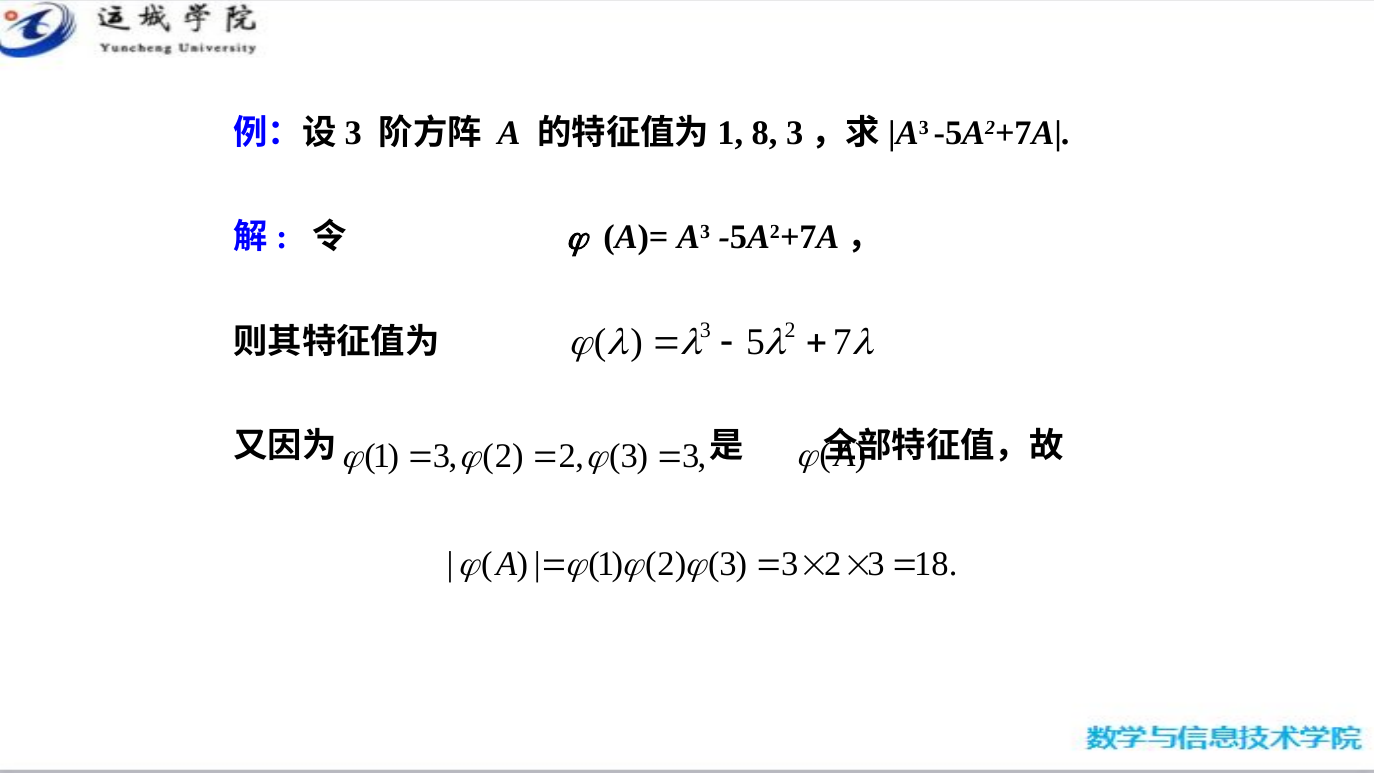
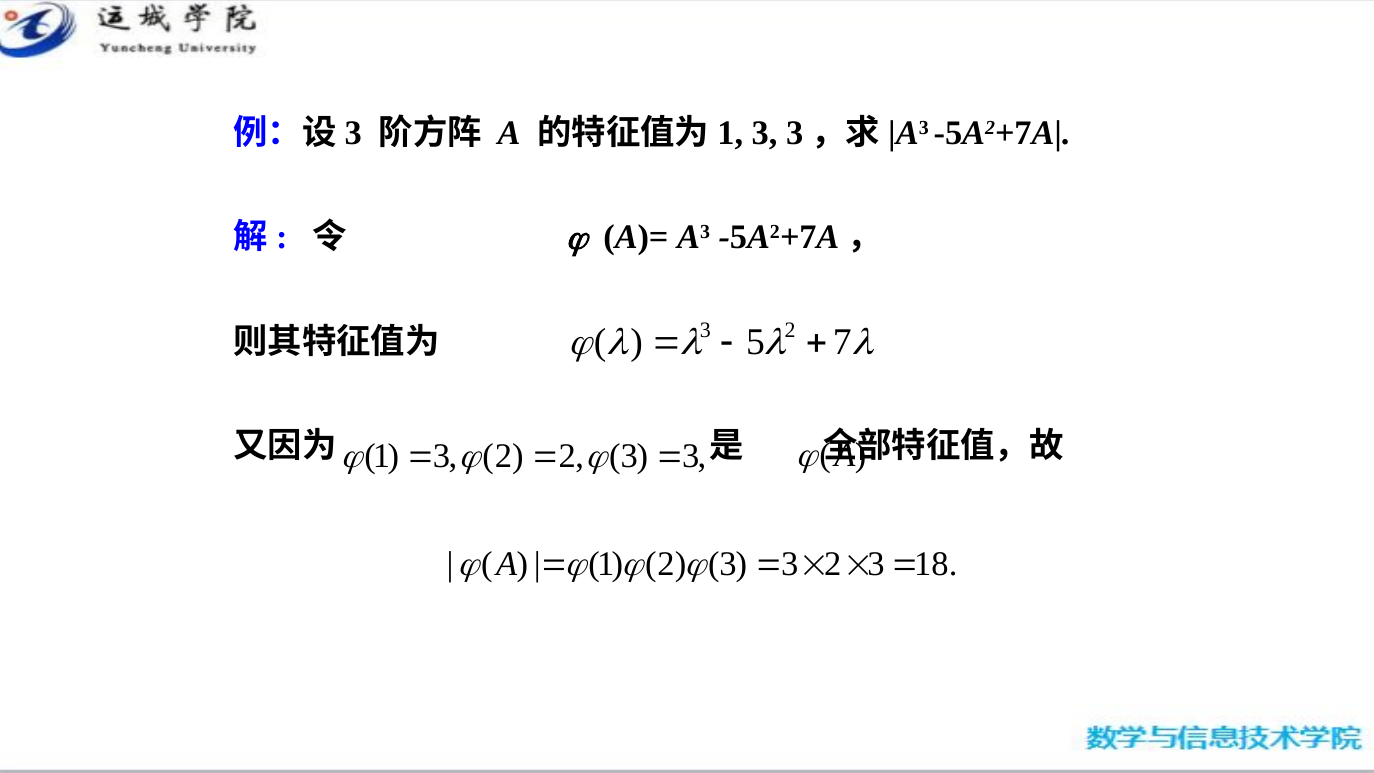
8: 8 -> 3 (765, 133)
